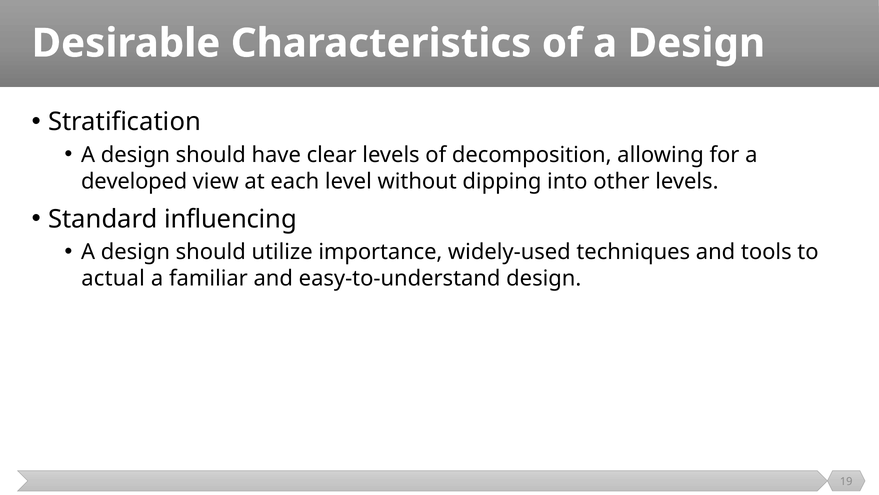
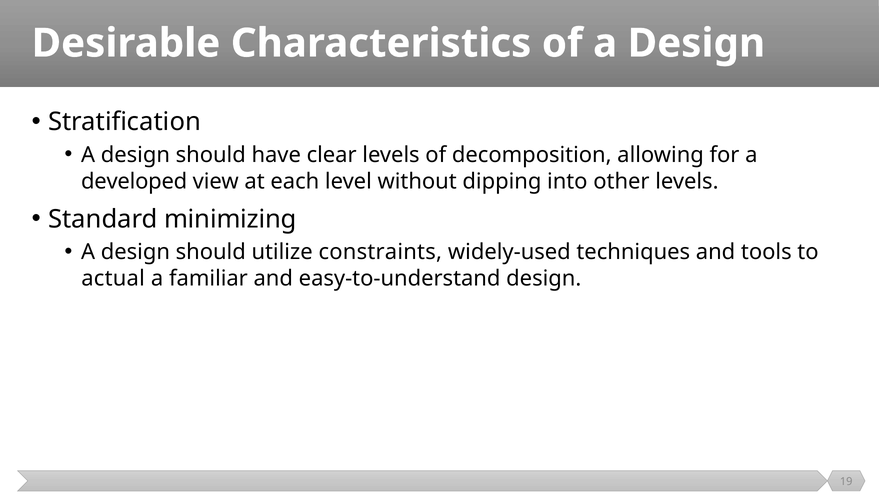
influencing: influencing -> minimizing (230, 219)
importance: importance -> constraints (380, 252)
